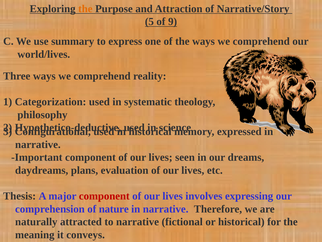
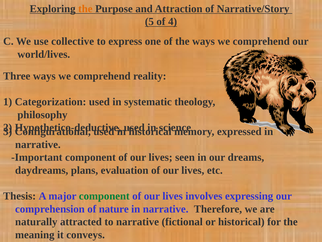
9: 9 -> 4 (173, 22)
summary: summary -> collective (73, 41)
component colour: red -> green (104, 196)
